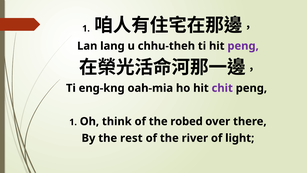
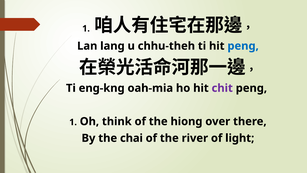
peng colour: purple -> blue (243, 46)
robed: robed -> hiong (186, 121)
rest: rest -> chai (131, 138)
